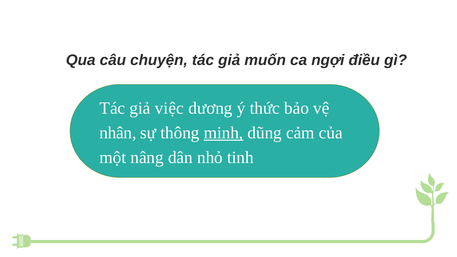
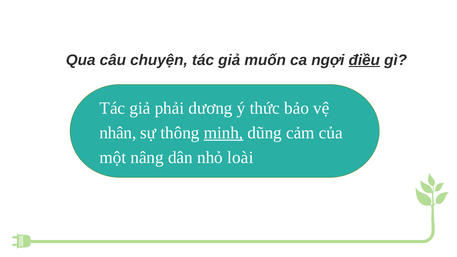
điều underline: none -> present (364, 60)
việc: việc -> phải (169, 108)
tinh: tinh -> loài (240, 157)
